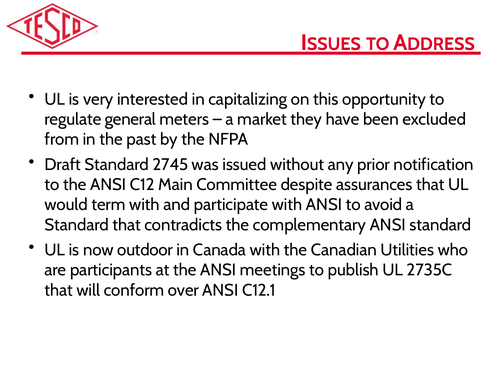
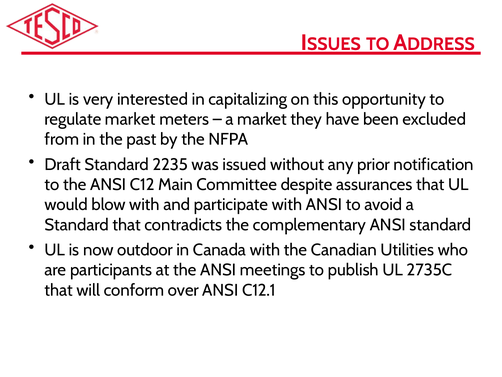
regulate general: general -> market (130, 119)
2745: 2745 -> 2235 (170, 164)
term: term -> blow (109, 205)
